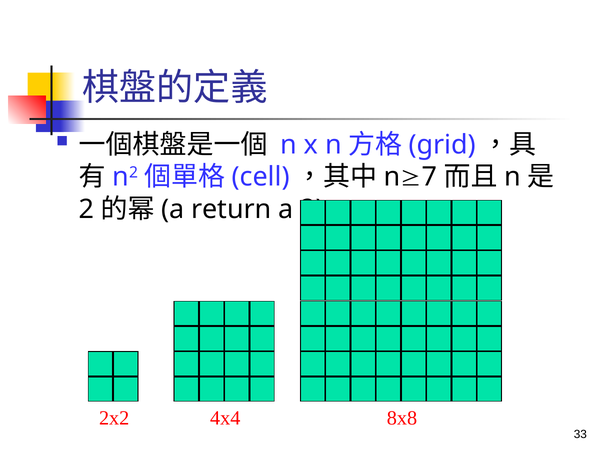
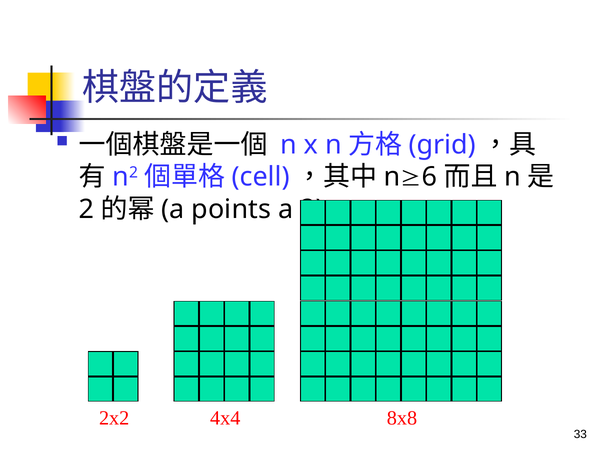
7: 7 -> 6 (430, 177)
return: return -> points (231, 209)
